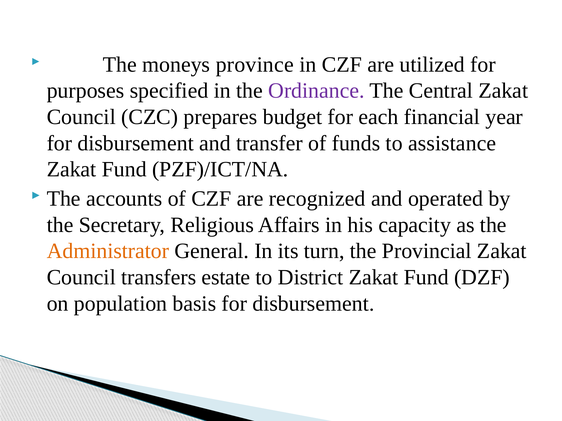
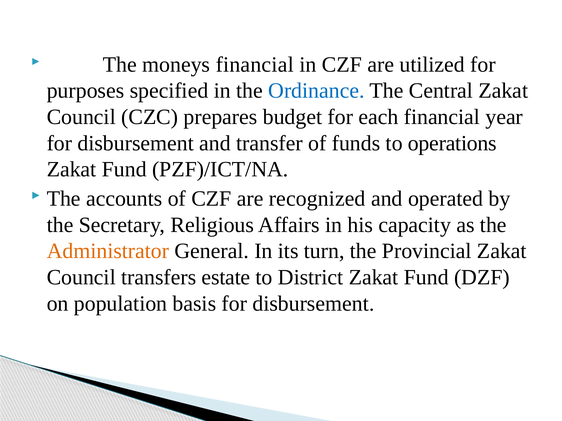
moneys province: province -> financial (255, 65)
Ordinance colour: purple -> blue (316, 91)
assistance: assistance -> operations (452, 143)
